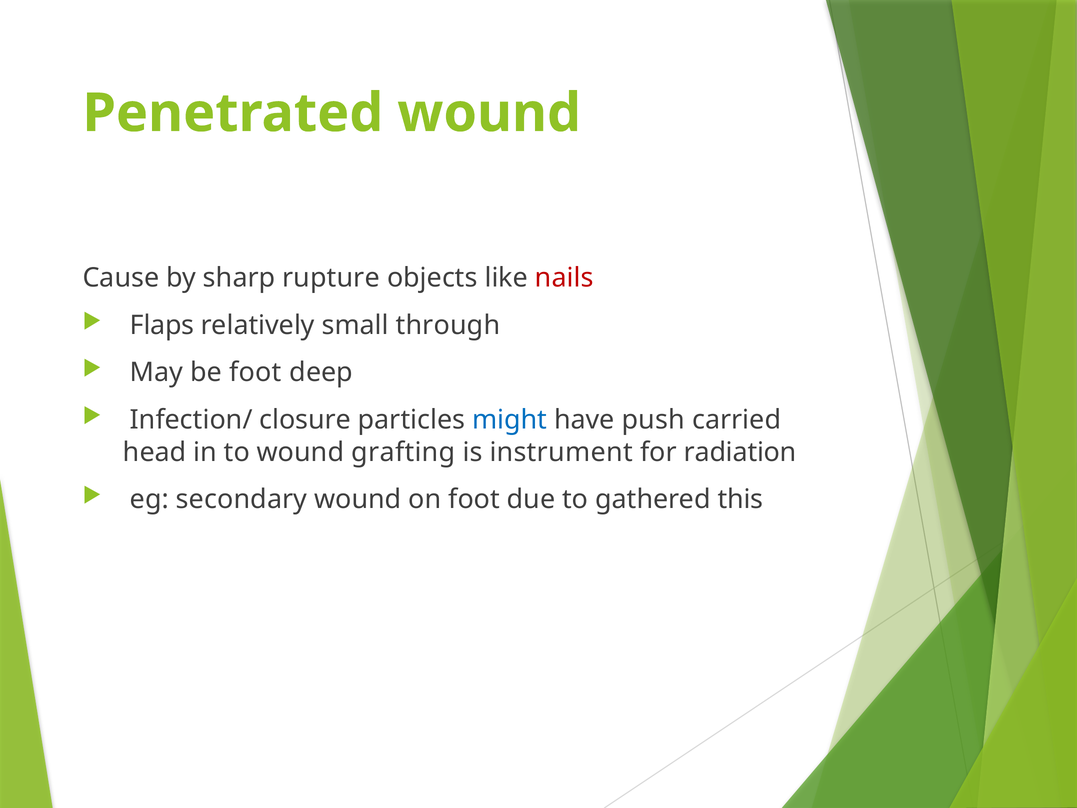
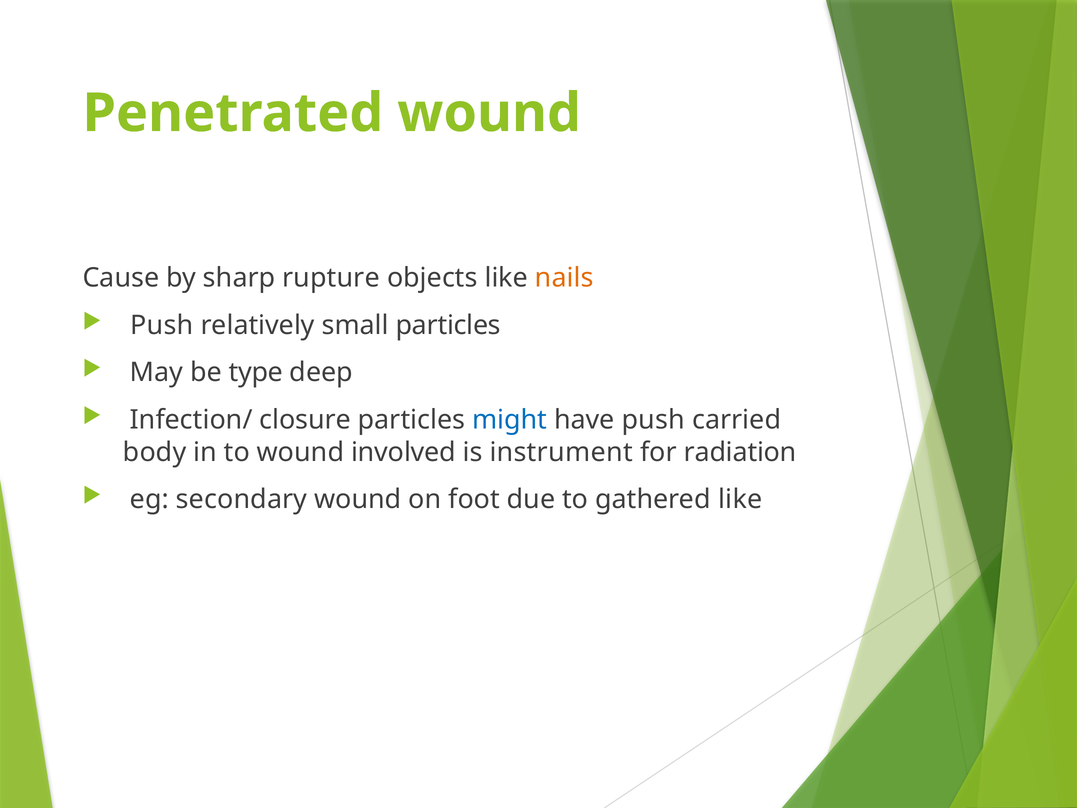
nails colour: red -> orange (564, 278)
Flaps: Flaps -> Push (162, 325)
small through: through -> particles (448, 325)
be foot: foot -> type (256, 372)
head: head -> body (155, 452)
grafting: grafting -> involved (404, 452)
gathered this: this -> like (740, 499)
